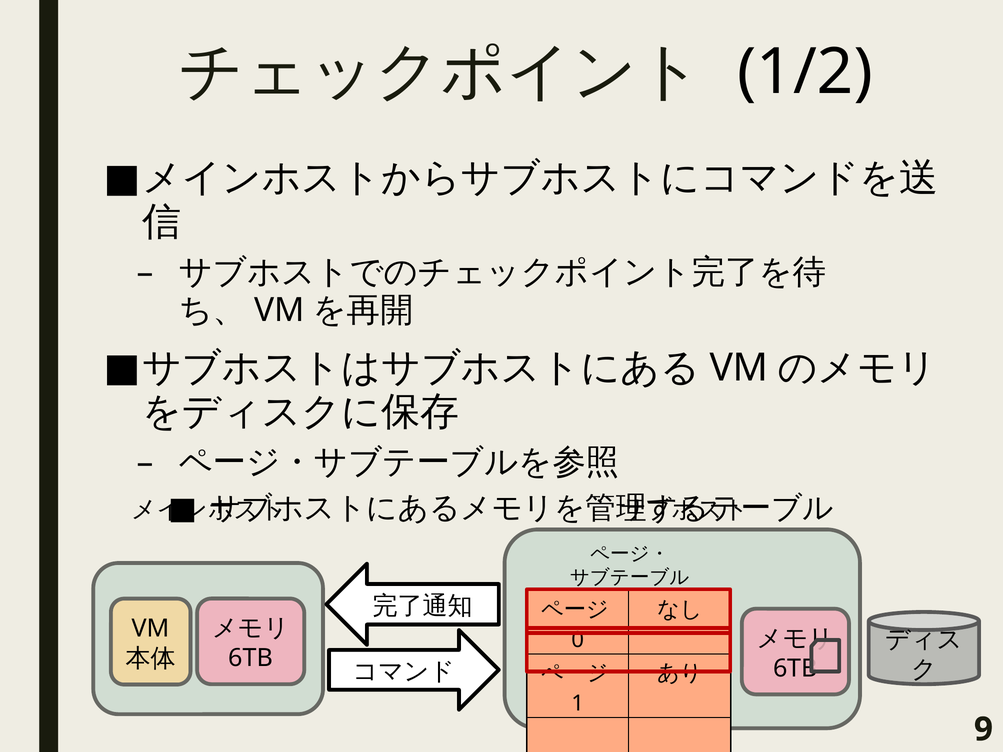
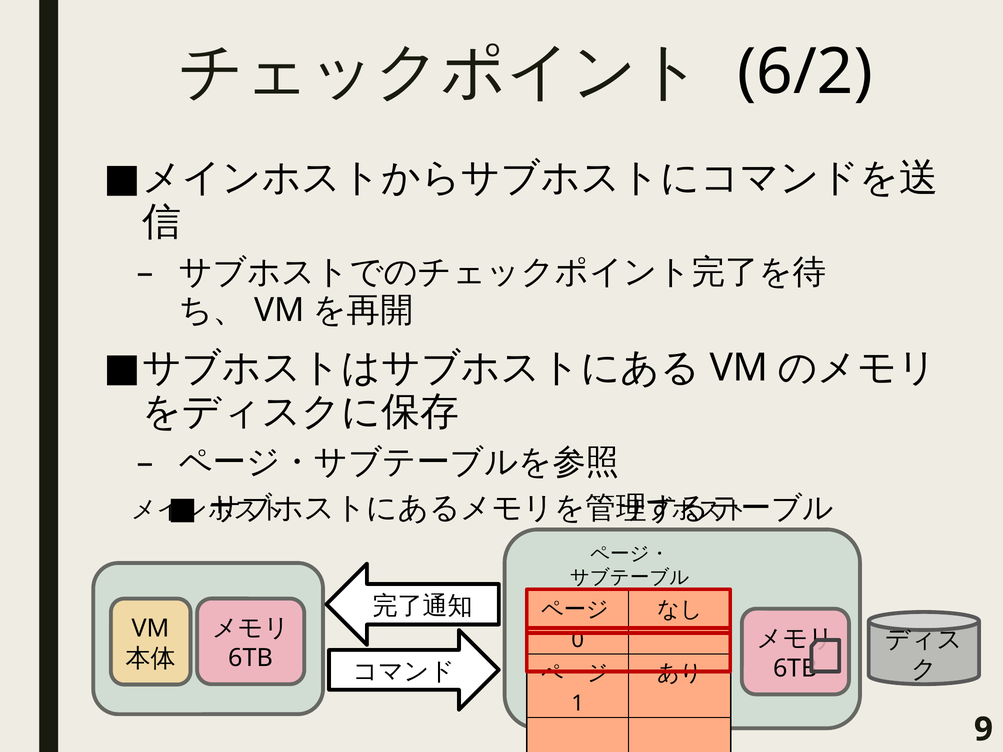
1/2: 1/2 -> 6/2 (805, 72)
